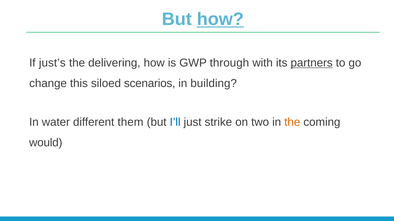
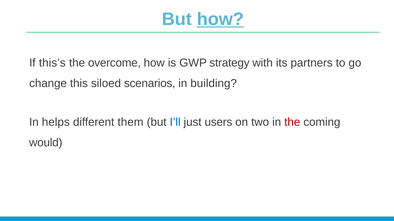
just’s: just’s -> this’s (52, 63)
delivering: delivering -> overcome (114, 63)
through: through -> strategy (230, 63)
partners underline: present -> none (312, 63)
water: water -> helps (56, 122)
strike: strike -> users (218, 122)
the colour: orange -> red (292, 122)
